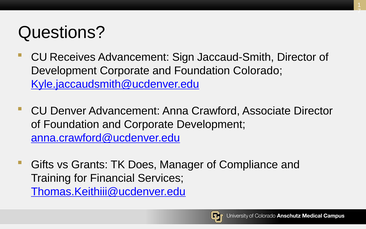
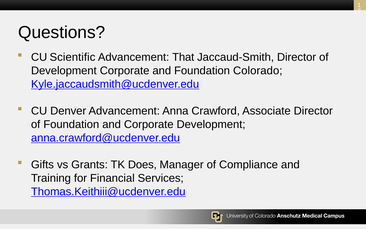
Receives: Receives -> Scientific (73, 57)
Sign: Sign -> That (183, 57)
